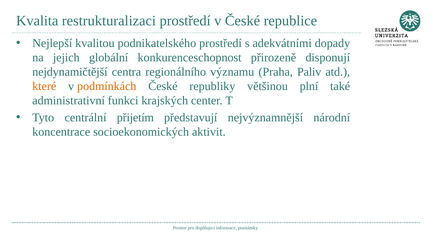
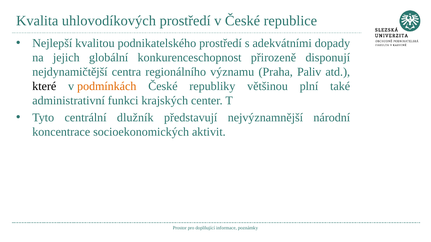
restrukturalizaci: restrukturalizaci -> uhlovodíkových (109, 21)
které colour: orange -> black (44, 87)
přijetím: přijetím -> dlužník (135, 118)
